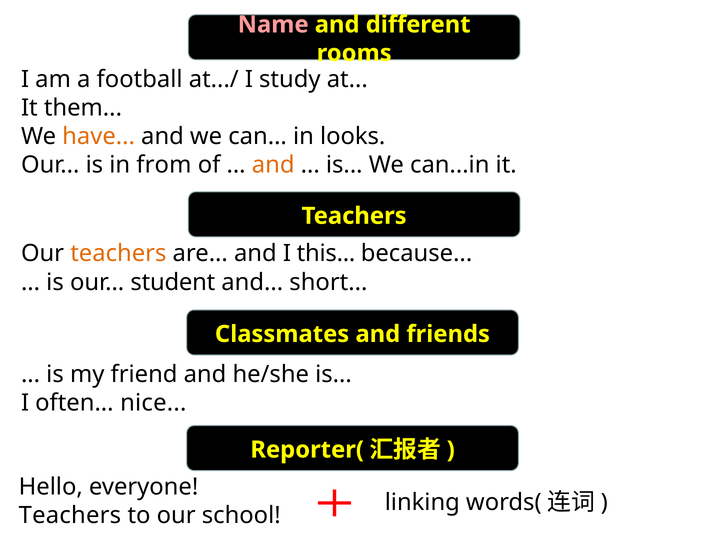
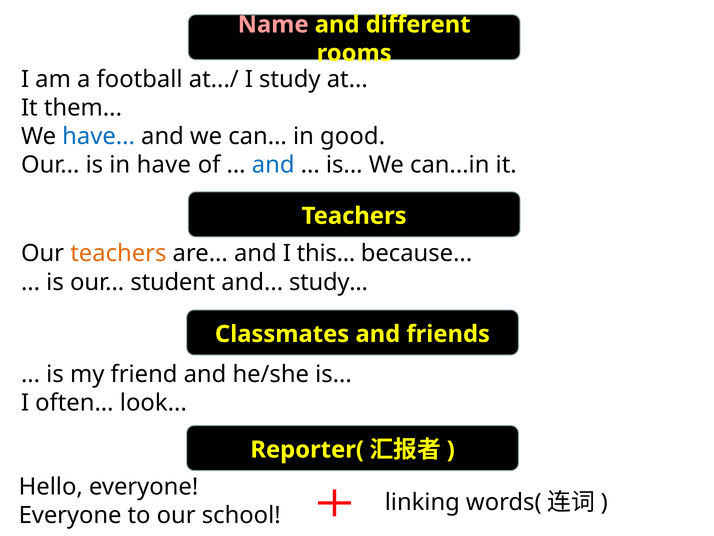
have colour: orange -> blue (99, 136)
looks: looks -> good (353, 136)
in from: from -> have (164, 165)
and colour: orange -> blue (273, 165)
and short: short -> study (329, 282)
nice: nice -> look (153, 403)
Teachers: Teachers -> Everyone (70, 515)
